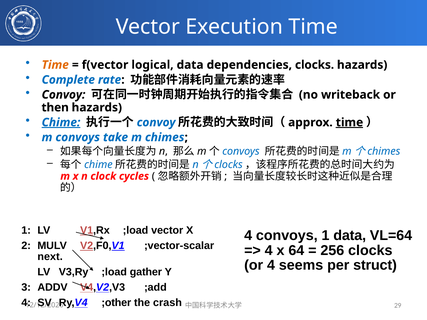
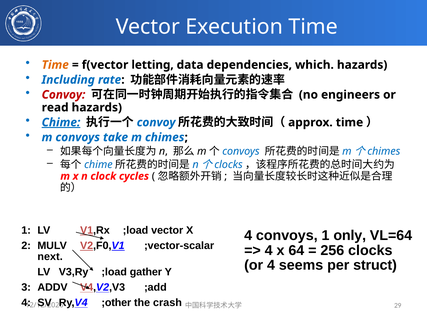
logical: logical -> letting (153, 65)
dependencies clocks: clocks -> which (314, 65)
Complete: Complete -> Including (68, 80)
Convoy colour: black -> red (64, 95)
writeback: writeback -> engineers (351, 95)
then: then -> read (55, 108)
time underline: present -> none (349, 123)
1 data: data -> only (350, 236)
